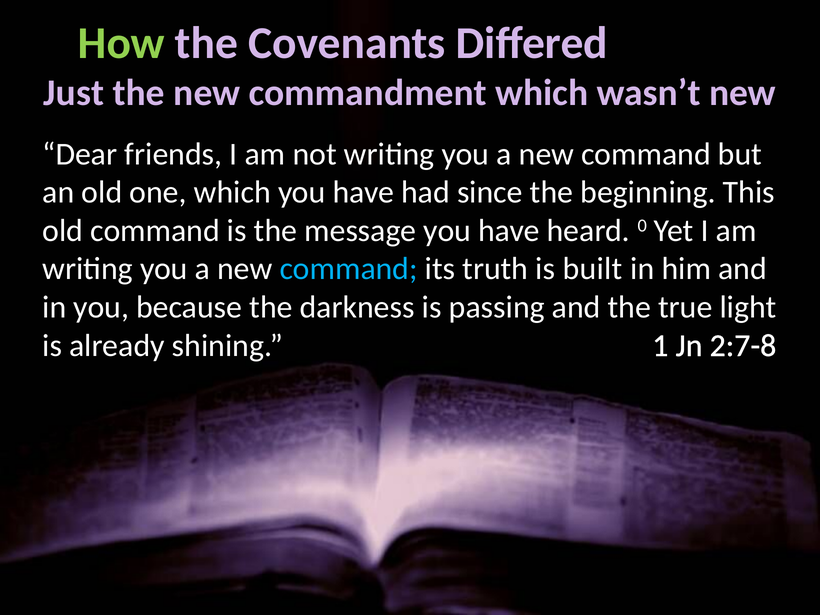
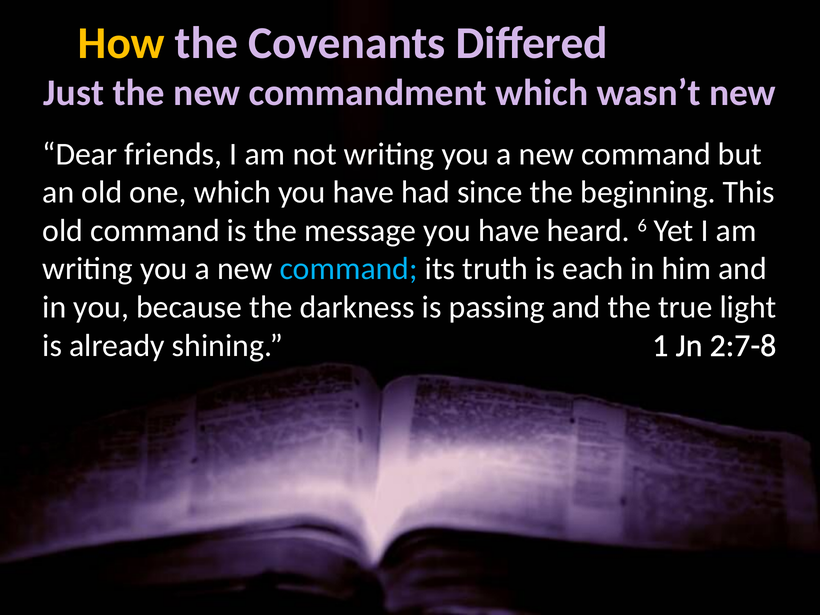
How colour: light green -> yellow (121, 43)
0: 0 -> 6 (642, 226)
built: built -> each (593, 269)
